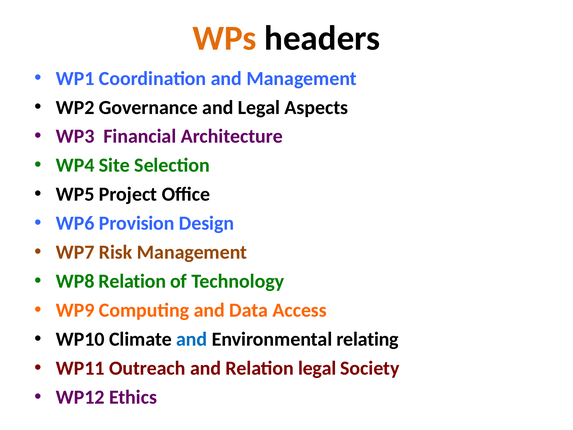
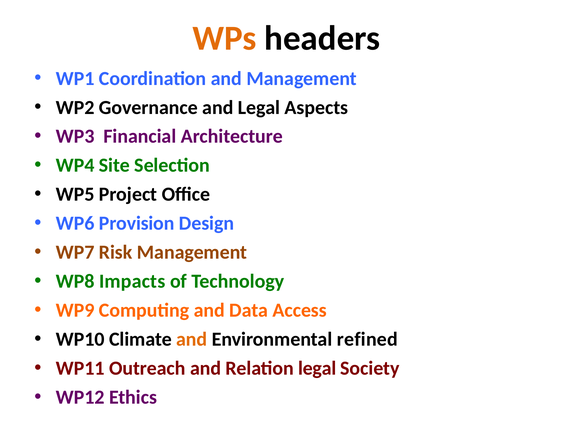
WP8 Relation: Relation -> Impacts (132, 281)
and colour: blue -> orange (192, 339)
relating: relating -> refined (367, 339)
